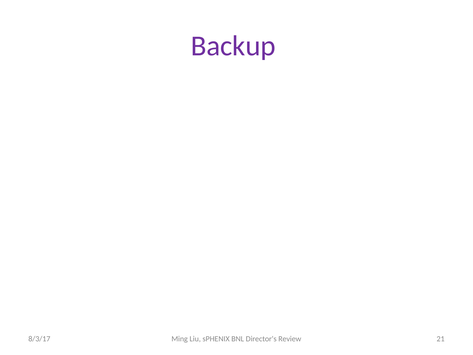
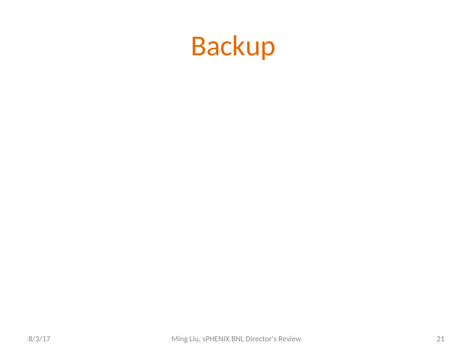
Backup colour: purple -> orange (233, 46)
